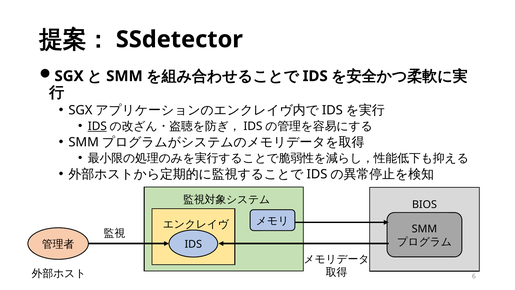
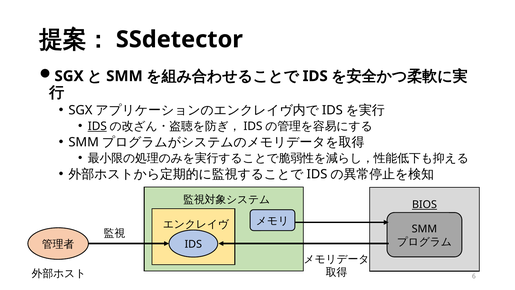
BIOS underline: none -> present (424, 205)
